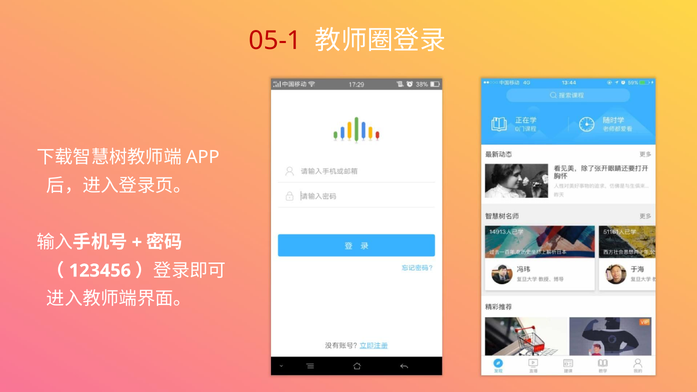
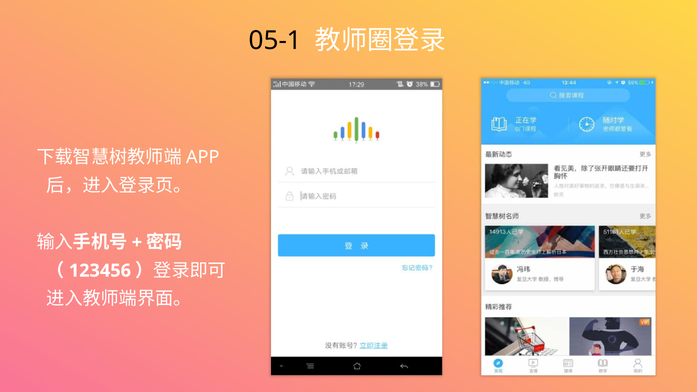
05-1 colour: red -> black (275, 41)
